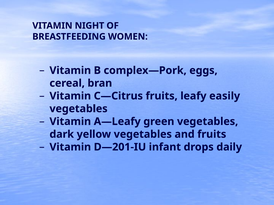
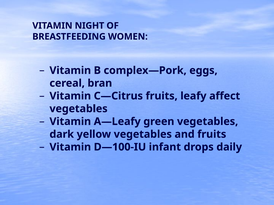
easily: easily -> affect (225, 96)
D—201-IU: D—201-IU -> D—100-IU (120, 147)
